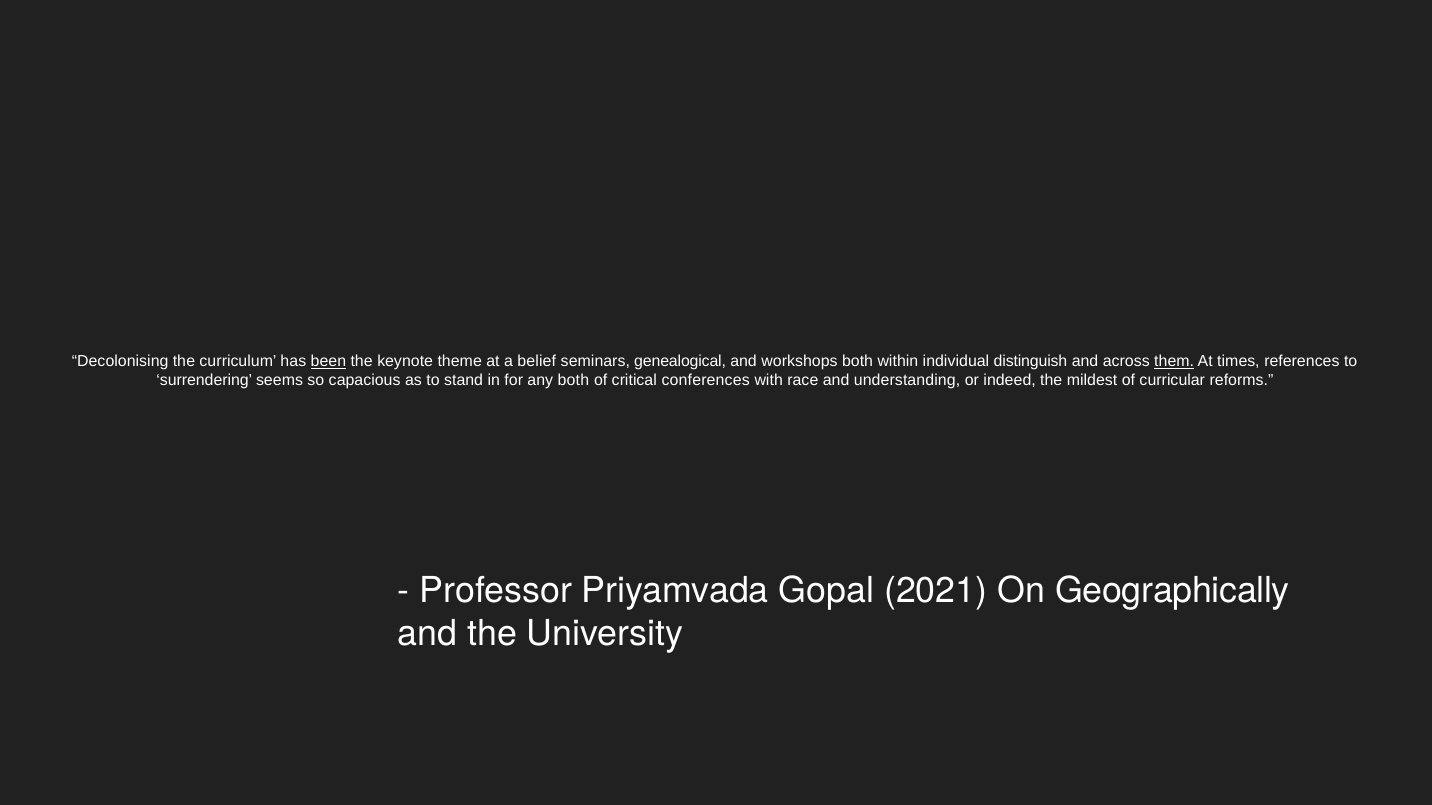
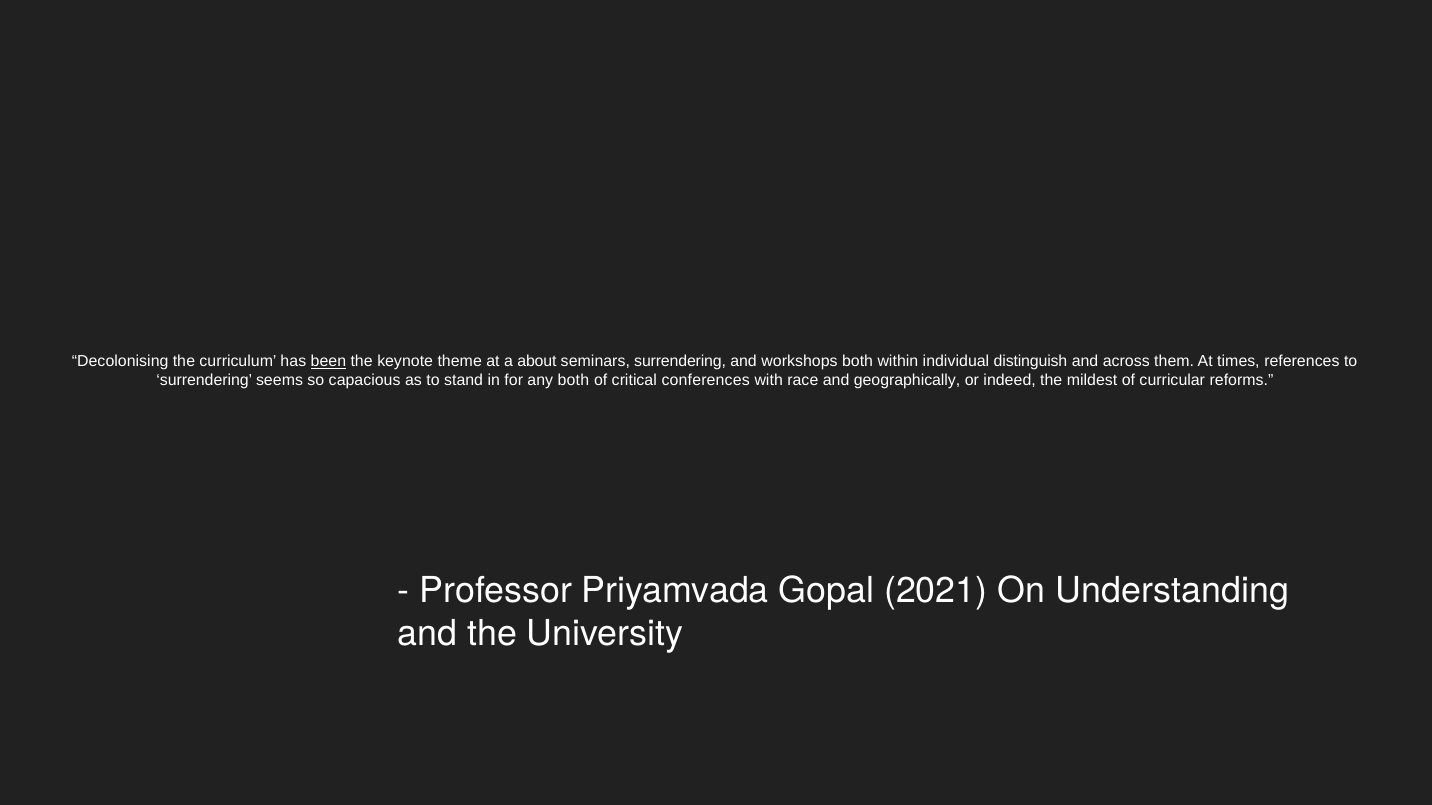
belief: belief -> about (537, 362)
seminars genealogical: genealogical -> surrendering (680, 362)
them underline: present -> none (1174, 362)
understanding: understanding -> geographically (907, 381)
Geographically: Geographically -> Understanding (1172, 591)
